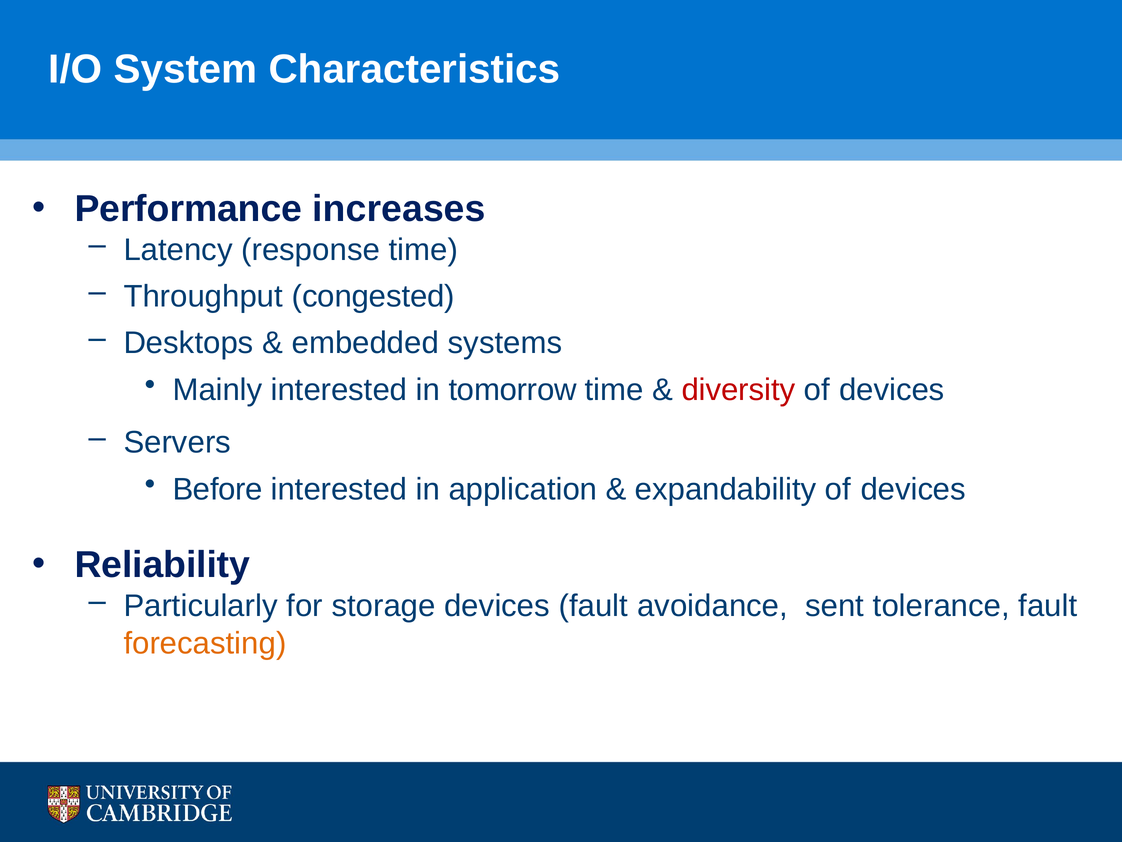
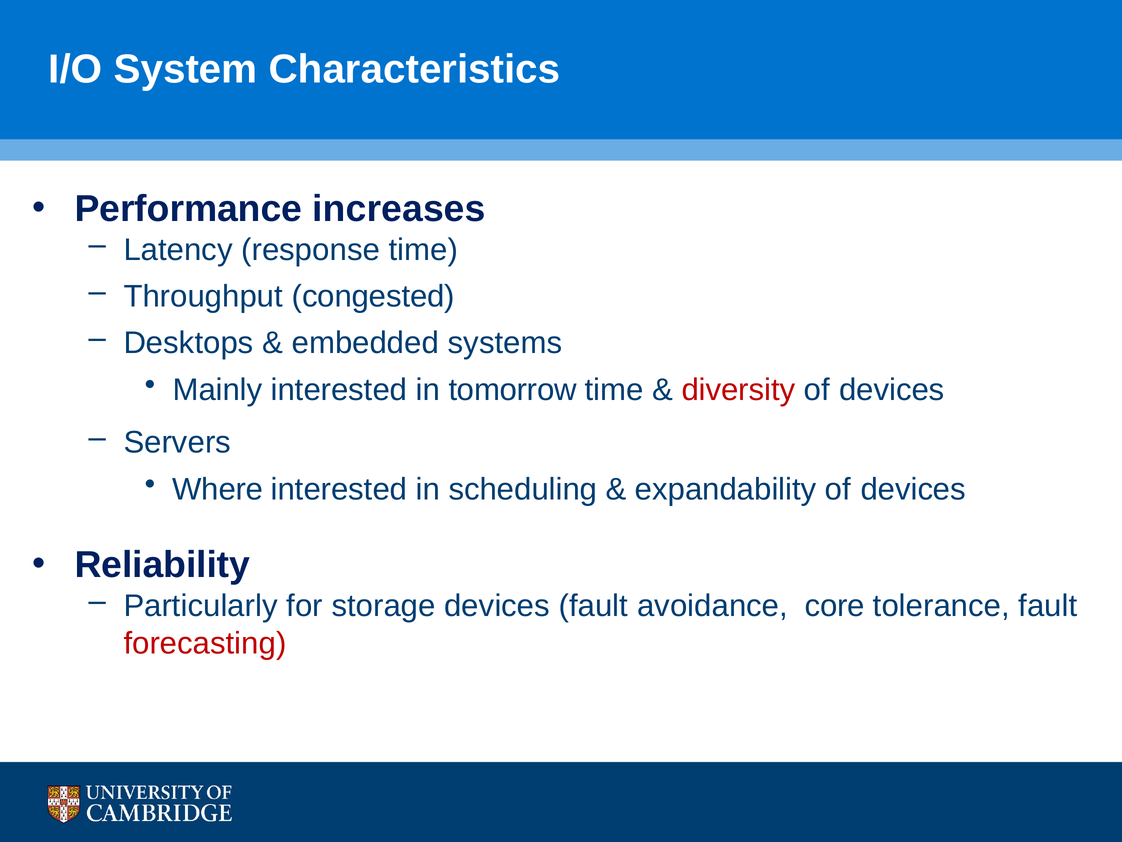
Before: Before -> Where (218, 489)
application: application -> scheduling (523, 489)
sent: sent -> core (835, 605)
forecasting colour: orange -> red (205, 643)
